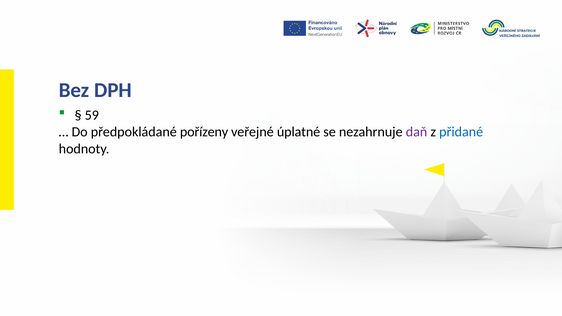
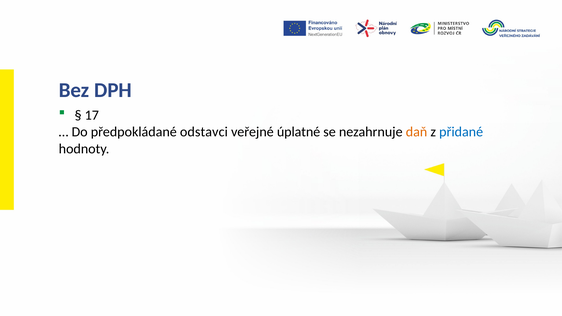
59: 59 -> 17 (92, 115)
pořízeny: pořízeny -> odstavci (204, 132)
daň colour: purple -> orange (417, 132)
